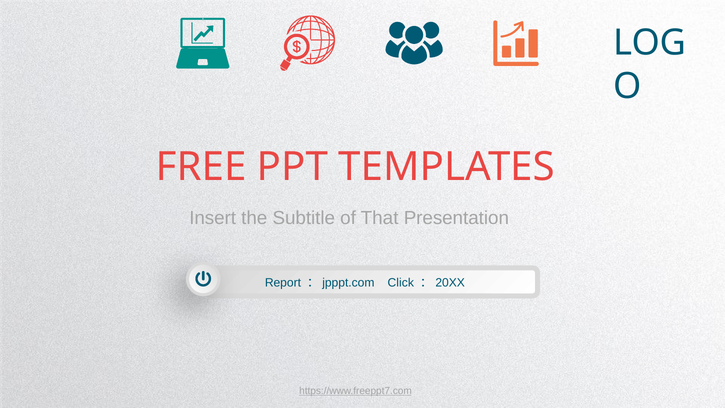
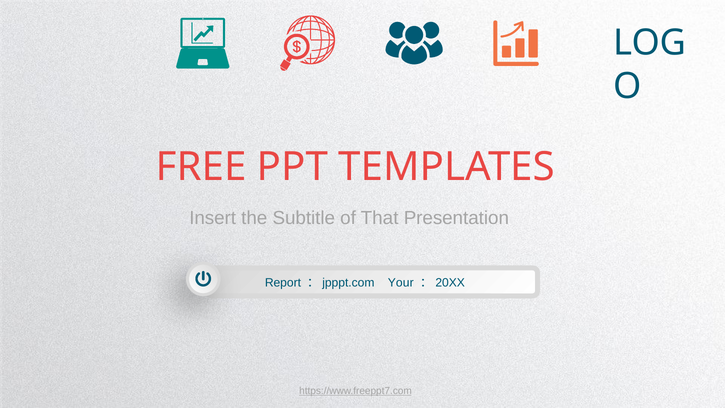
Click: Click -> Your (401, 283)
